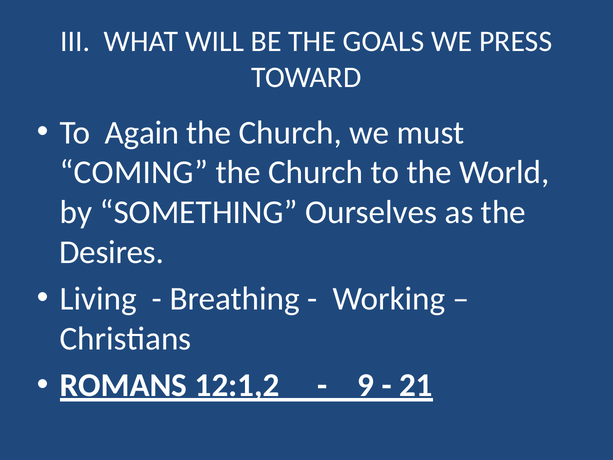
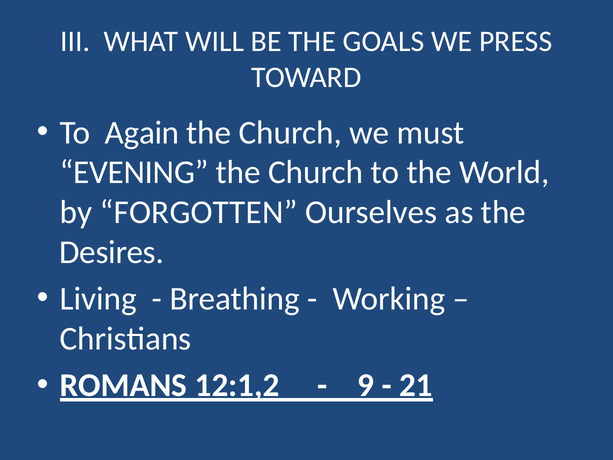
COMING: COMING -> EVENING (134, 172)
SOMETHING: SOMETHING -> FORGOTTEN (199, 212)
